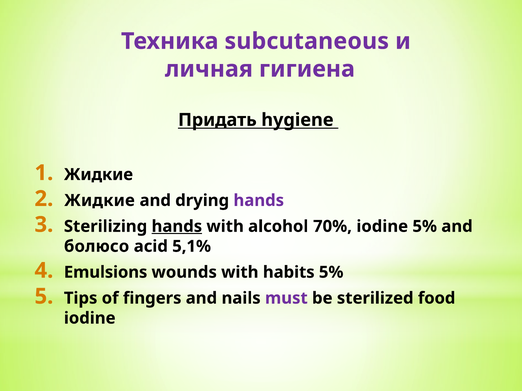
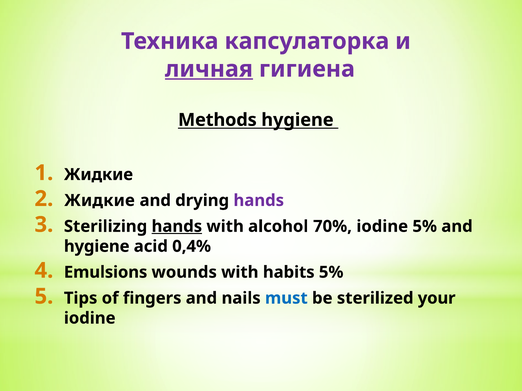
subcutaneous: subcutaneous -> капсулаторка (307, 41)
личная underline: none -> present (209, 69)
Придать: Придать -> Methods (217, 120)
болюсо: болюсо -> hygiene (97, 247)
5,1%: 5,1% -> 0,4% (192, 247)
must colour: purple -> blue (286, 299)
food: food -> your (437, 299)
